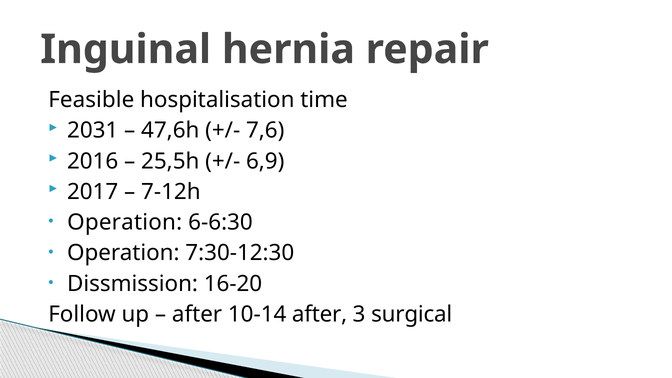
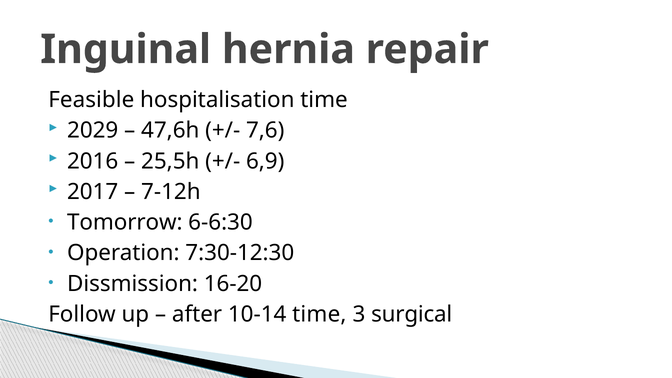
2031: 2031 -> 2029 (93, 131)
Operation: Operation -> Tomorrow (125, 222)
10-14 after: after -> time (319, 314)
